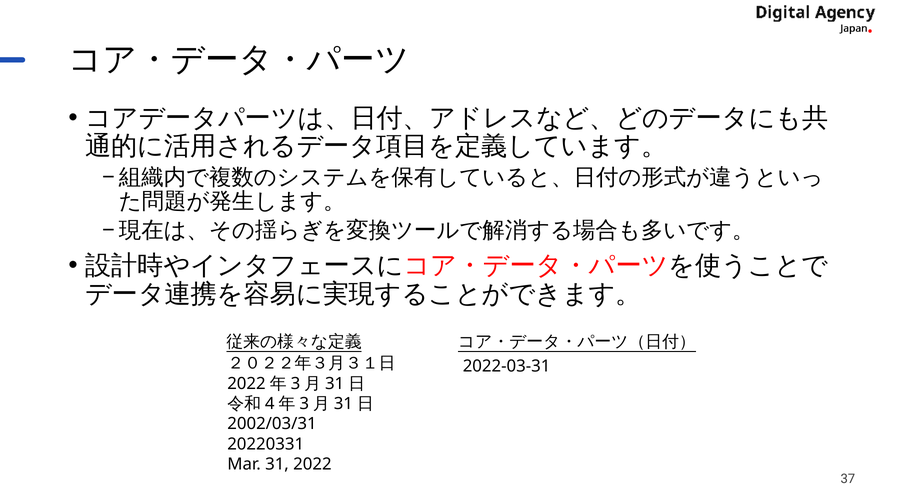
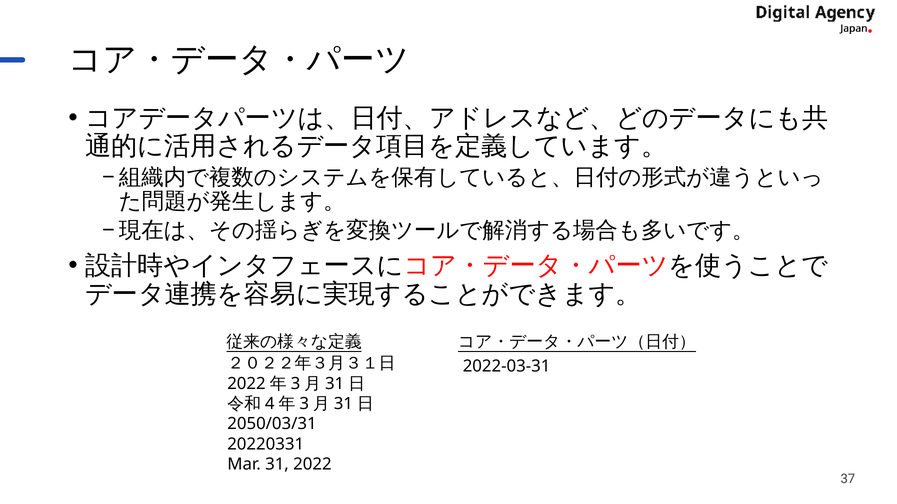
2002/03/31: 2002/03/31 -> 2050/03/31 (272, 424)
